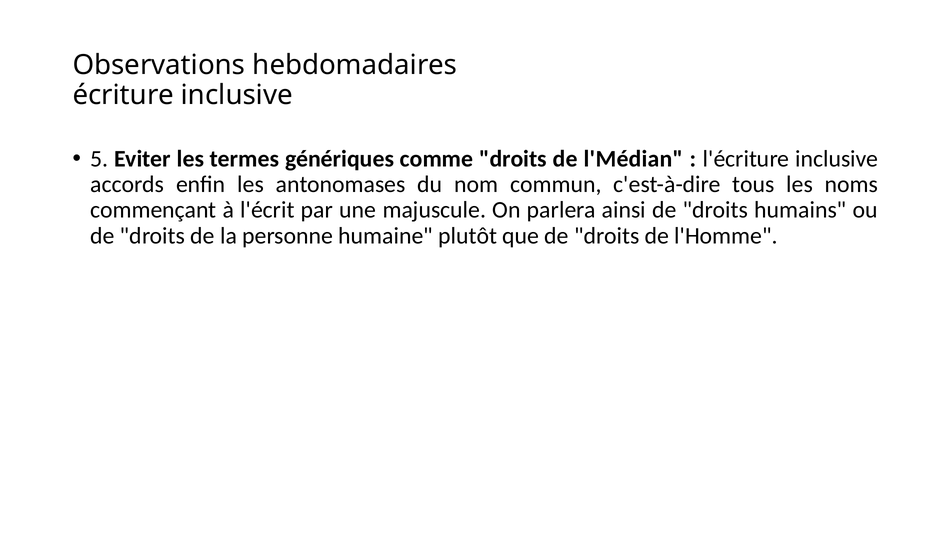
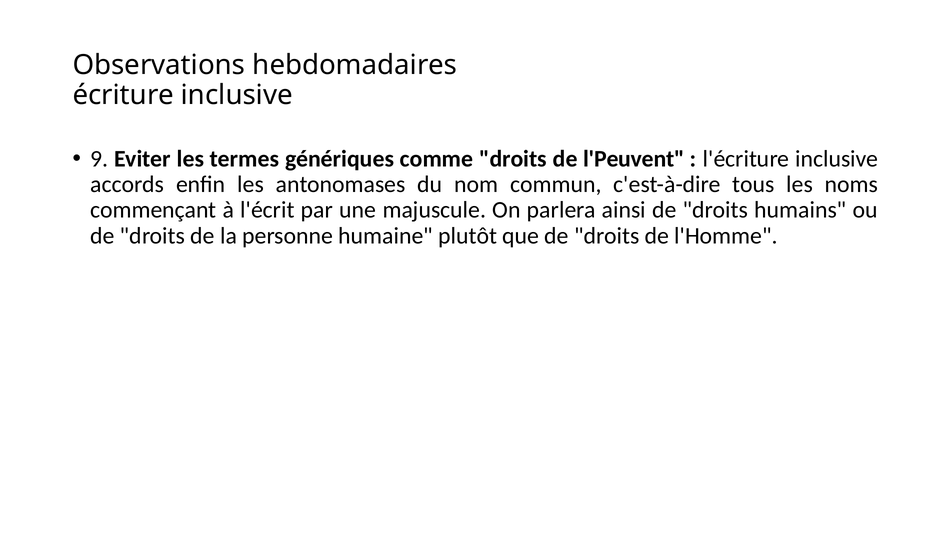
5: 5 -> 9 (99, 159)
l'Médian: l'Médian -> l'Peuvent (634, 159)
